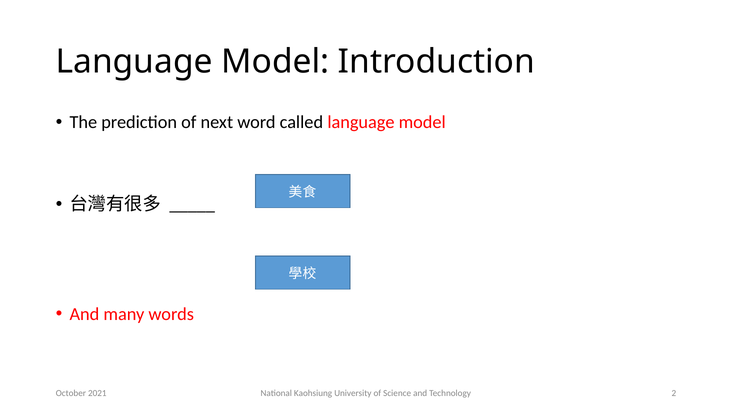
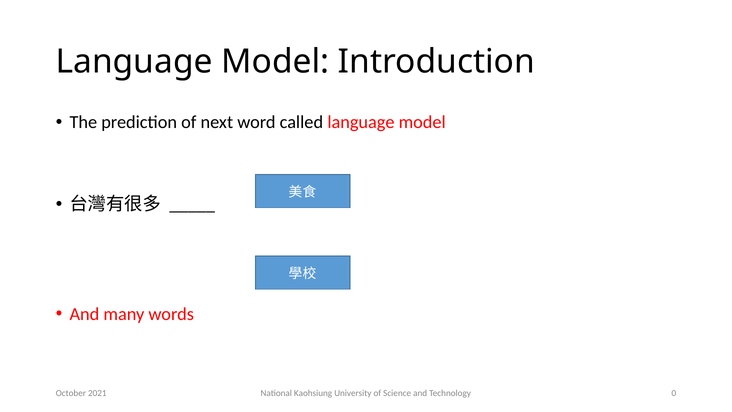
2: 2 -> 0 (674, 393)
